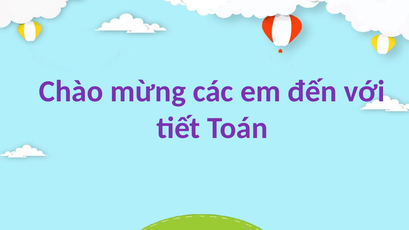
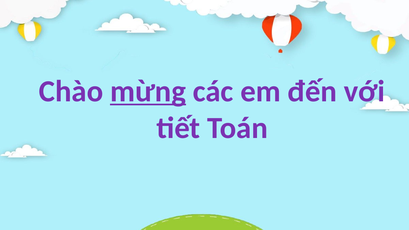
mừng underline: none -> present (148, 91)
